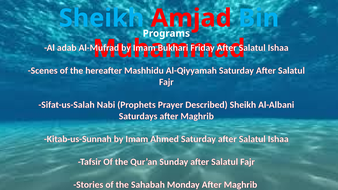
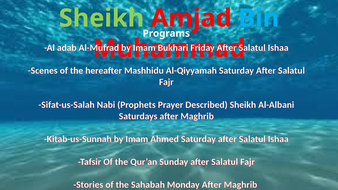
Sheikh colour: light blue -> light green (101, 18)
